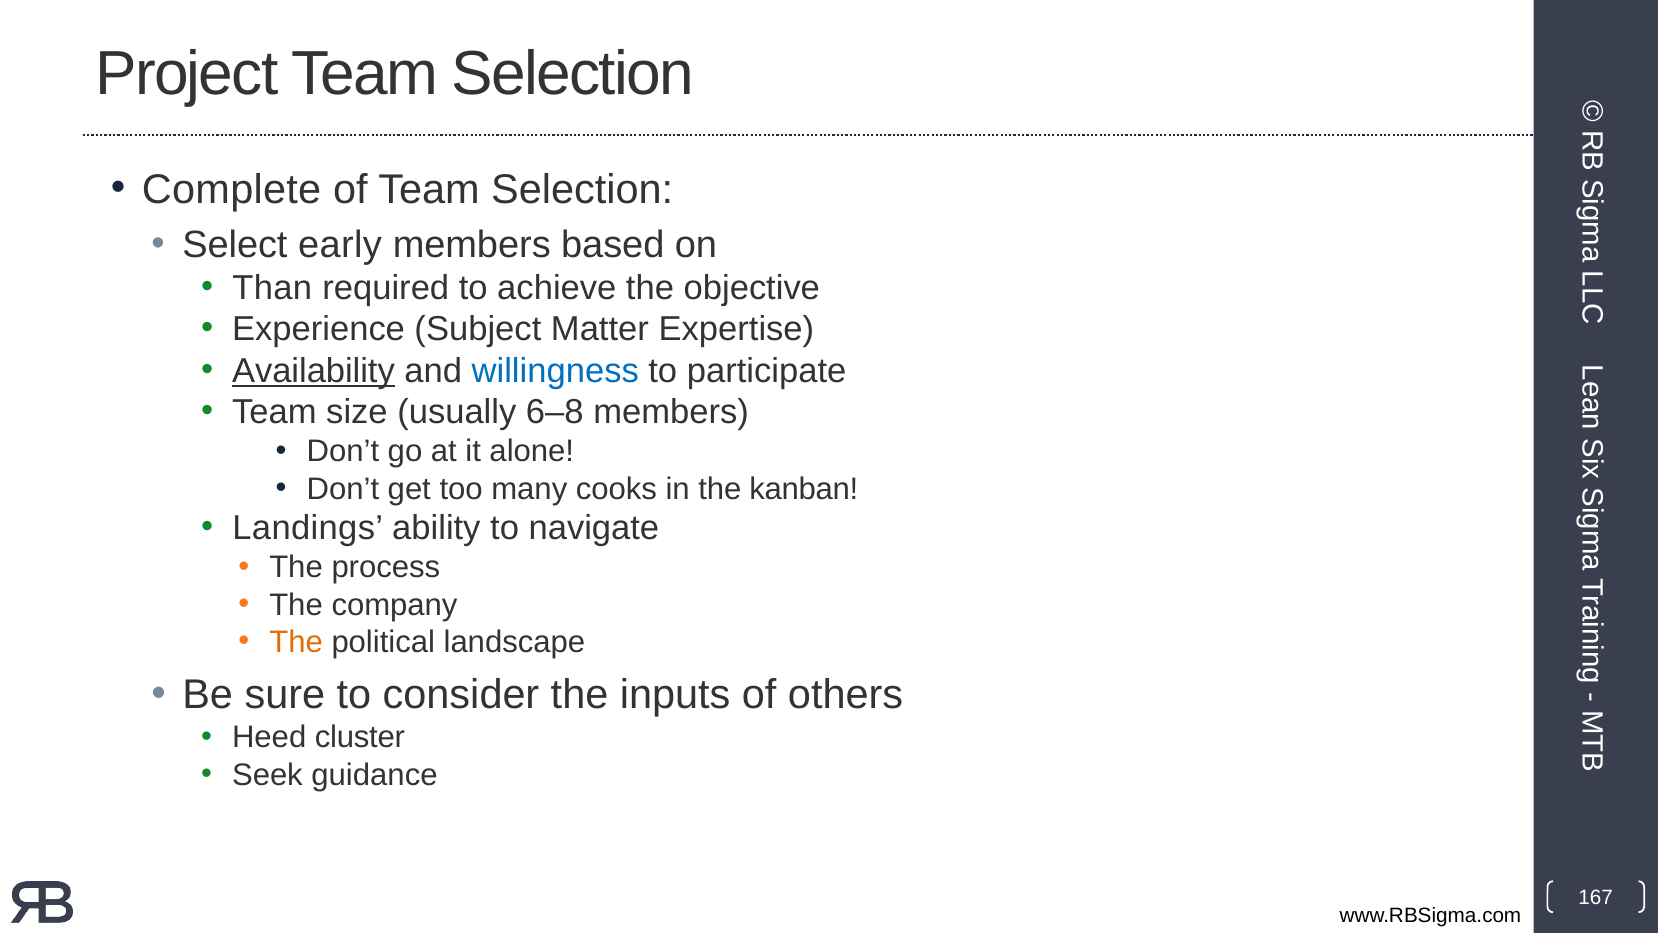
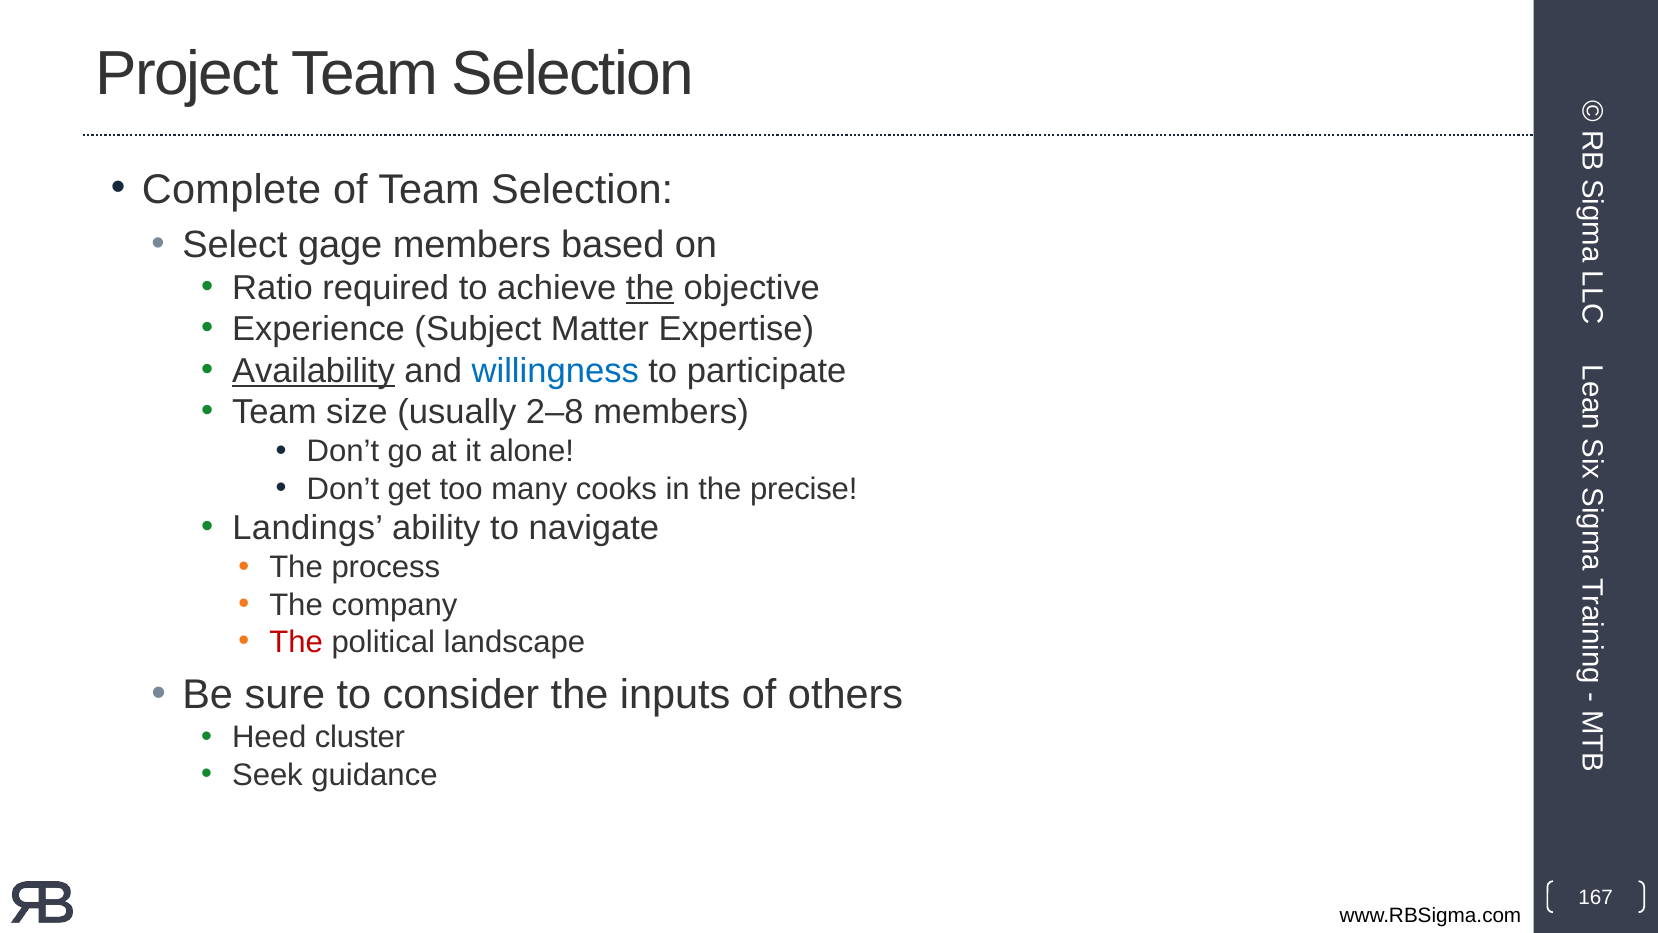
early: early -> gage (340, 244)
Than: Than -> Ratio (272, 288)
the underline: none -> present (650, 288)
6–8: 6–8 -> 2–8 (555, 412)
kanban: kanban -> precise (804, 489)
The colour: orange -> red (296, 642)
